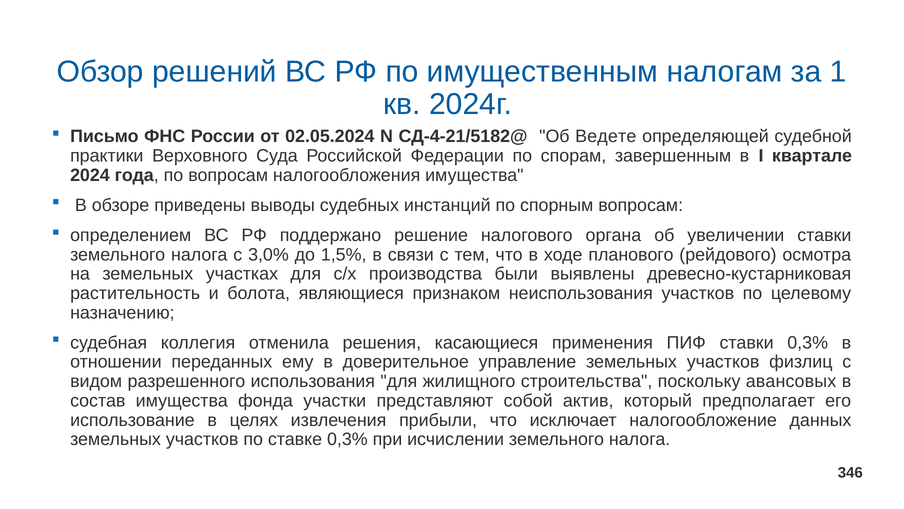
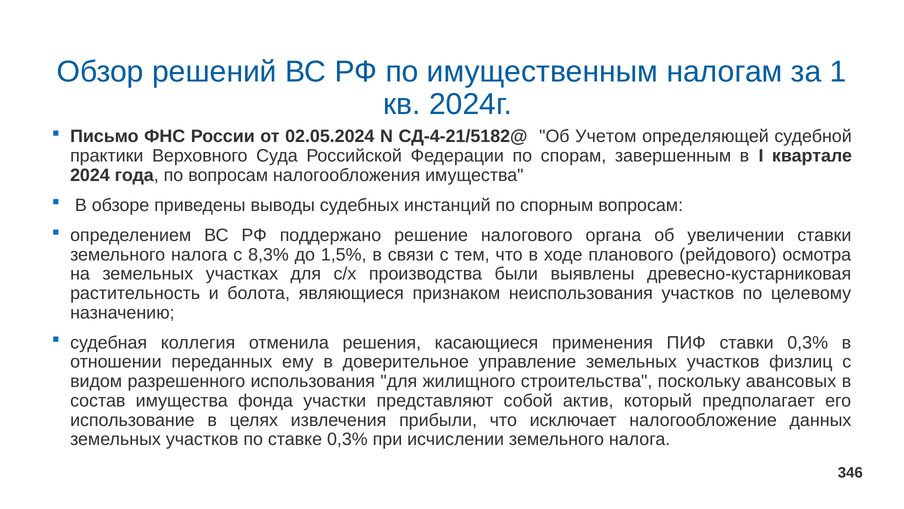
Ведете: Ведете -> Учетом (606, 136)
3,0%: 3,0% -> 8,3% (268, 254)
